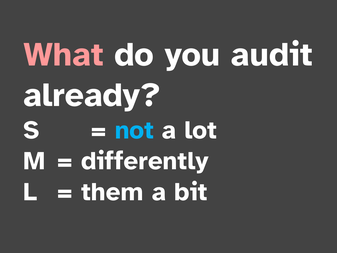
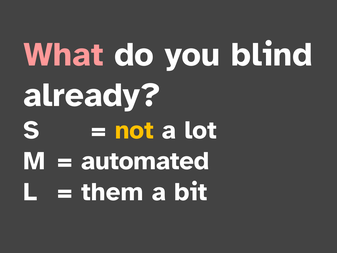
audit: audit -> blind (272, 54)
not colour: light blue -> yellow (134, 130)
differently: differently -> automated (145, 161)
